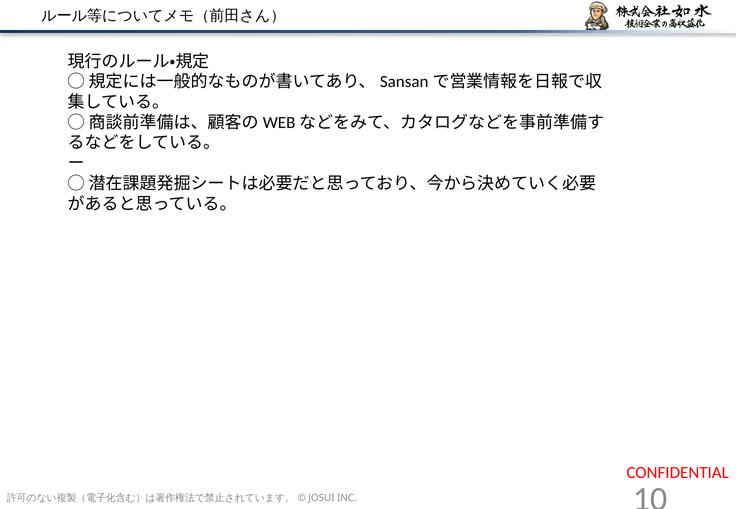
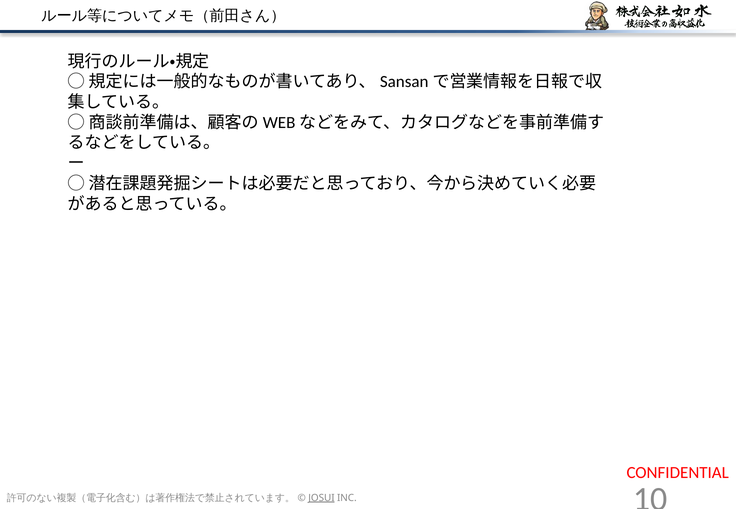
JOSUI underline: none -> present (321, 498)
